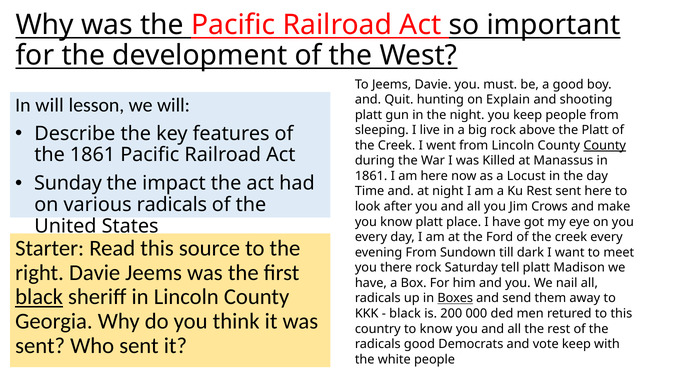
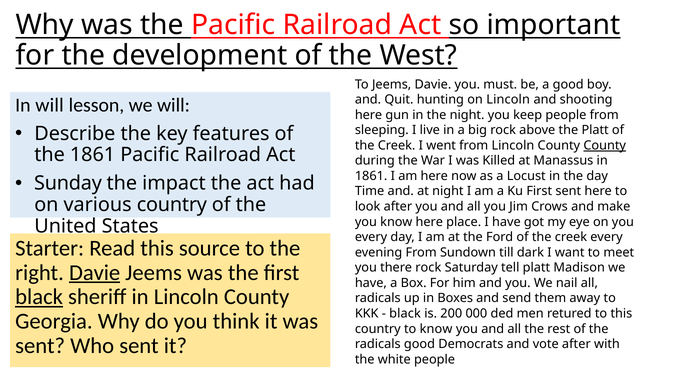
on Explain: Explain -> Lincoln (508, 100)
platt: platt -> here (369, 115)
Ku Rest: Rest -> First (539, 191)
various radicals: radicals -> country (172, 205)
know platt: platt -> here (429, 222)
Davie underline: none -> present (95, 273)
Boxes underline: present -> none (455, 298)
vote keep: keep -> after (576, 344)
